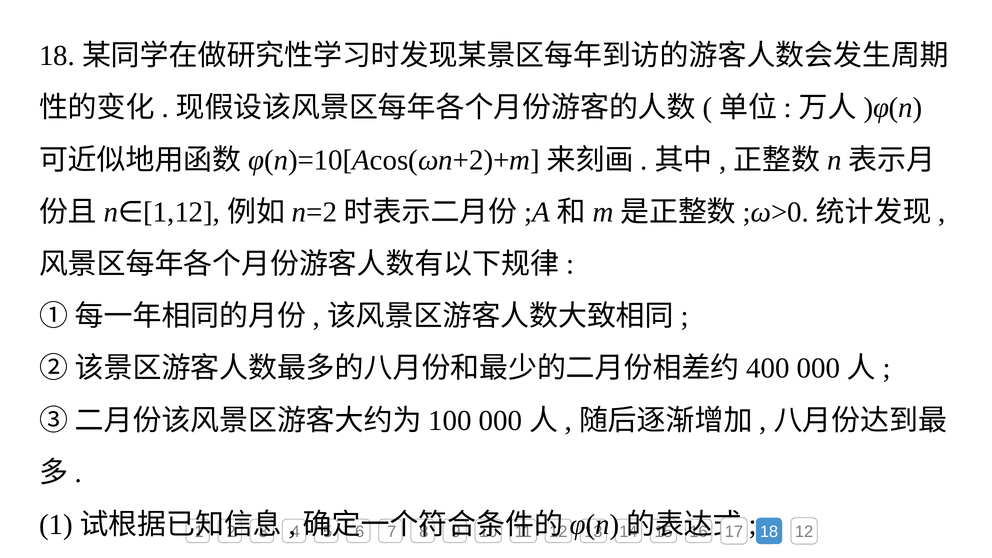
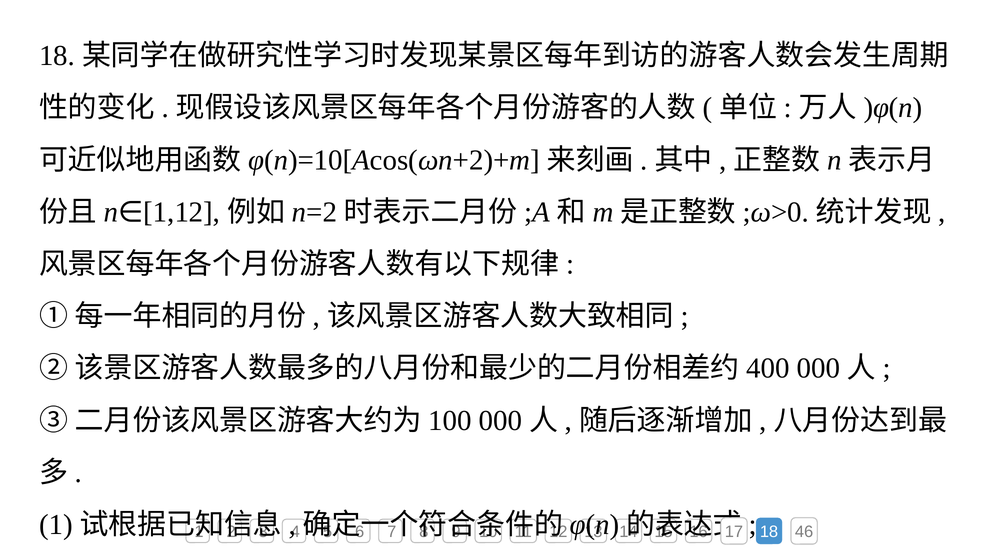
18 12: 12 -> 46 (804, 532)
